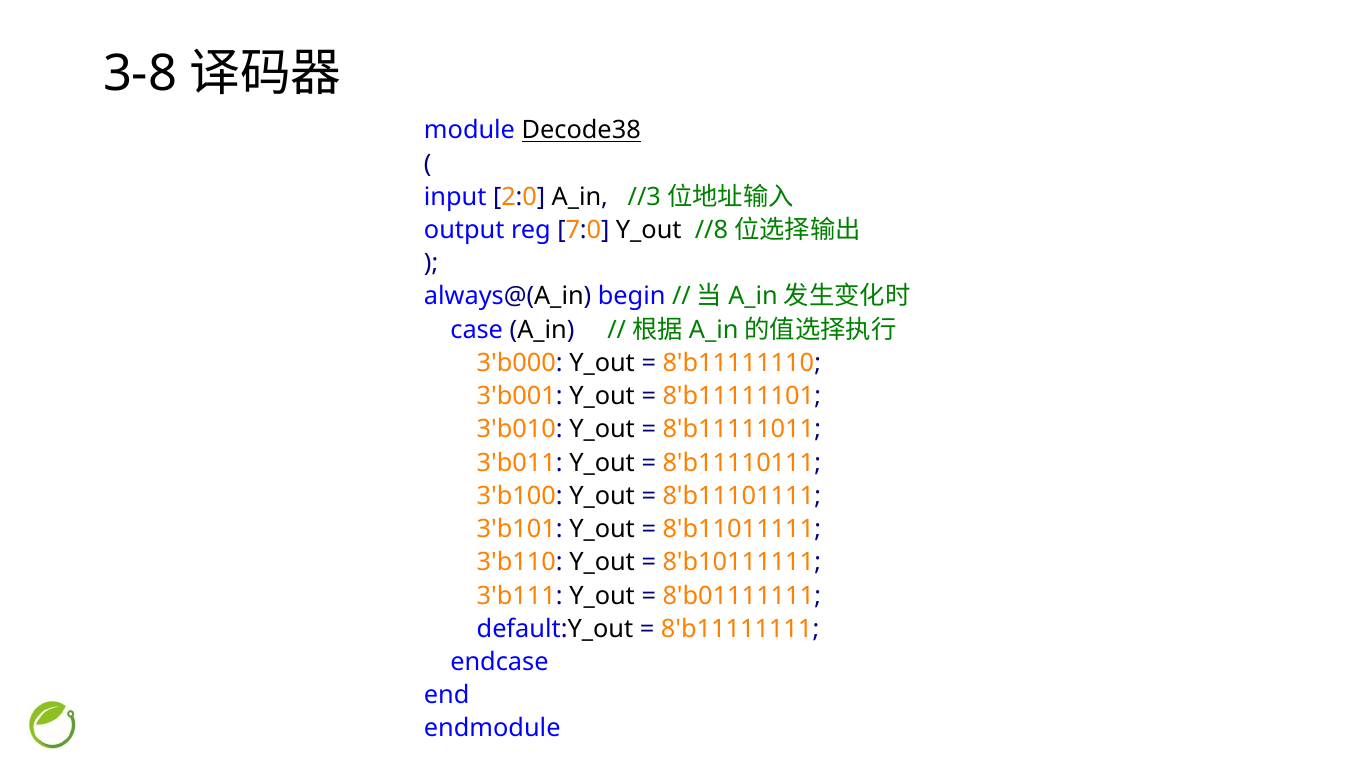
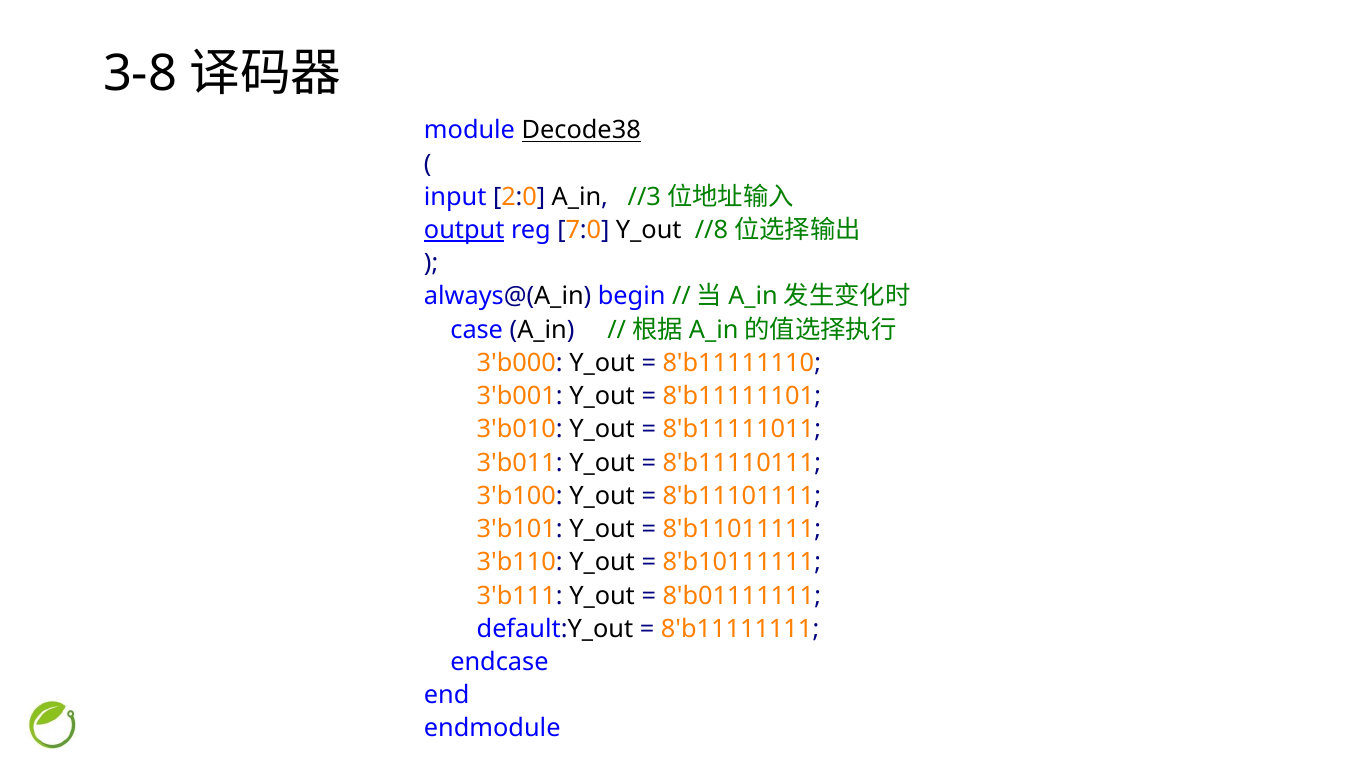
output underline: none -> present (464, 230)
